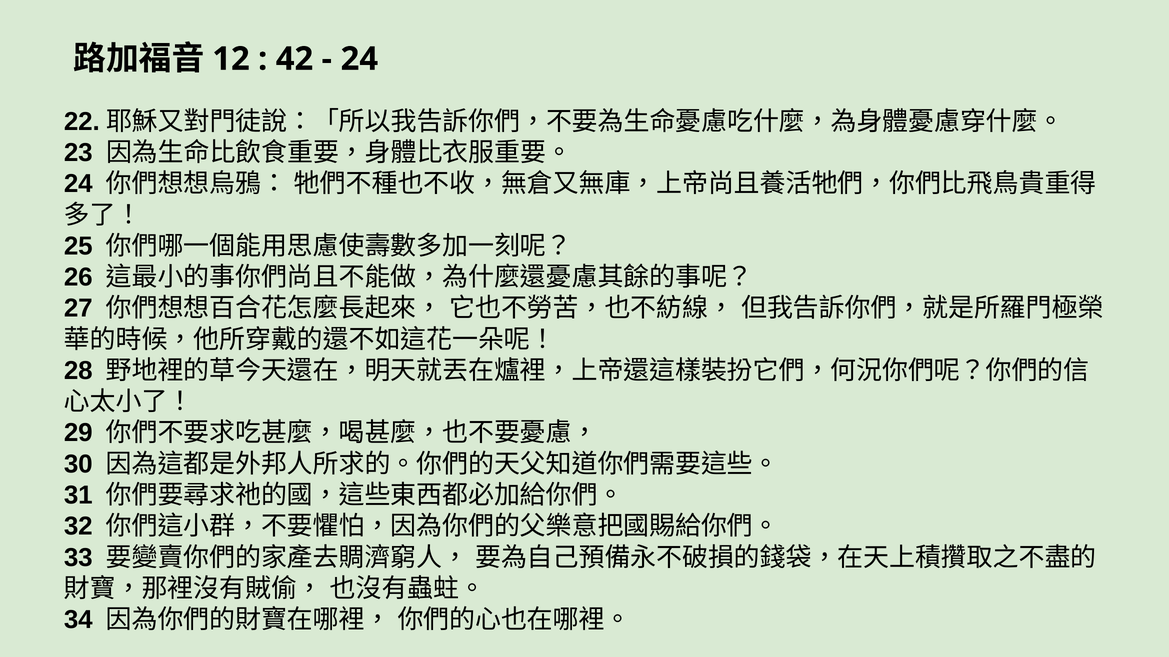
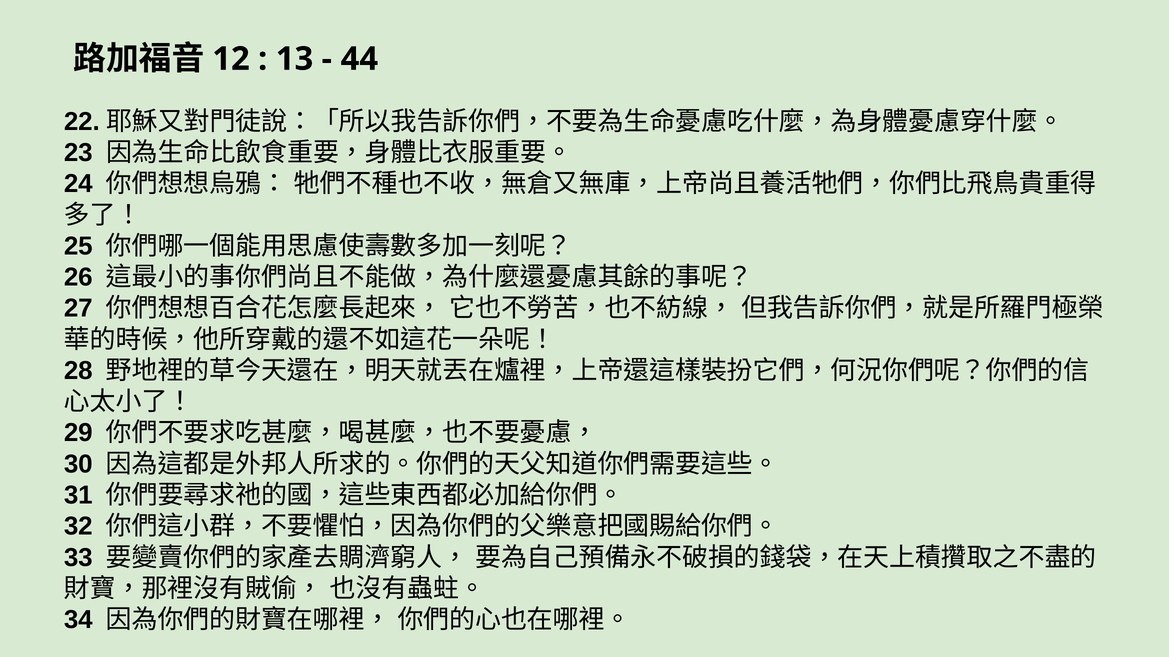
42: 42 -> 13 (295, 59)
24: 24 -> 44 (359, 59)
